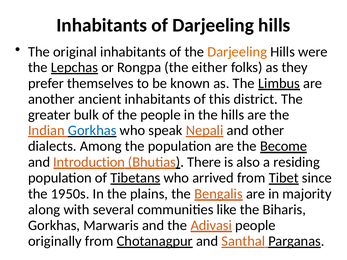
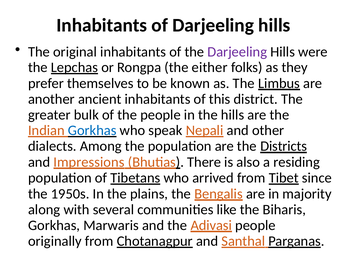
Darjeeling colour: orange -> purple (237, 52)
Become: Become -> Districts (284, 146)
Introduction: Introduction -> Impressions (89, 162)
